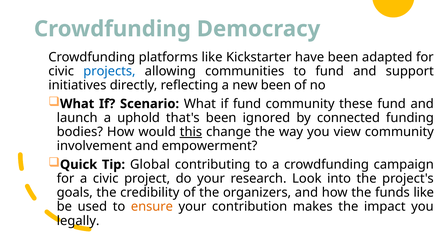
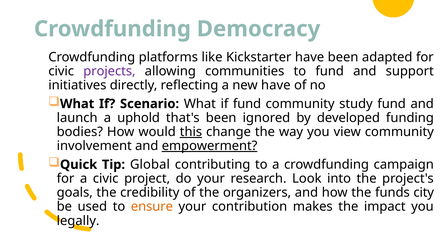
projects colour: blue -> purple (109, 71)
new been: been -> have (276, 85)
these: these -> study (356, 104)
connected: connected -> developed (348, 118)
empowerment underline: none -> present (210, 146)
funds like: like -> city (424, 192)
